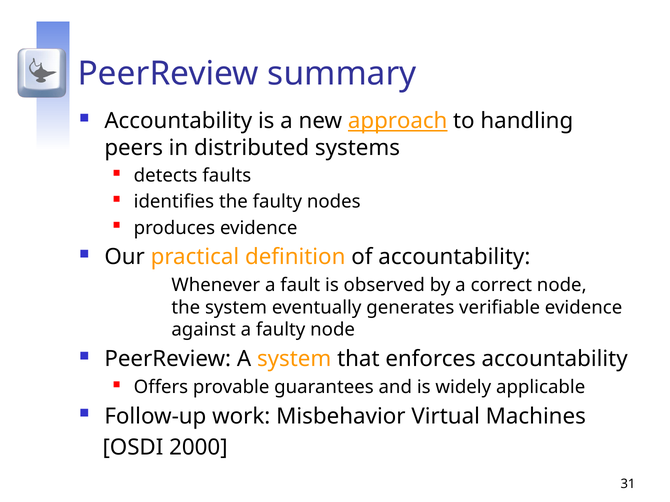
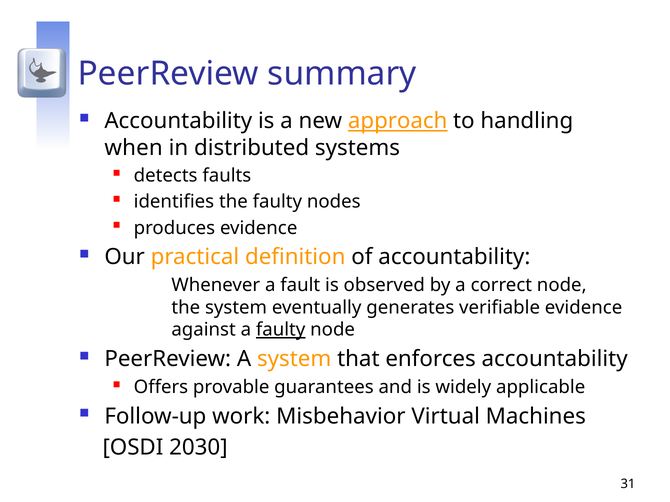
peers: peers -> when (134, 148)
faulty underline: none -> present (281, 330)
2000: 2000 -> 2030 (198, 448)
